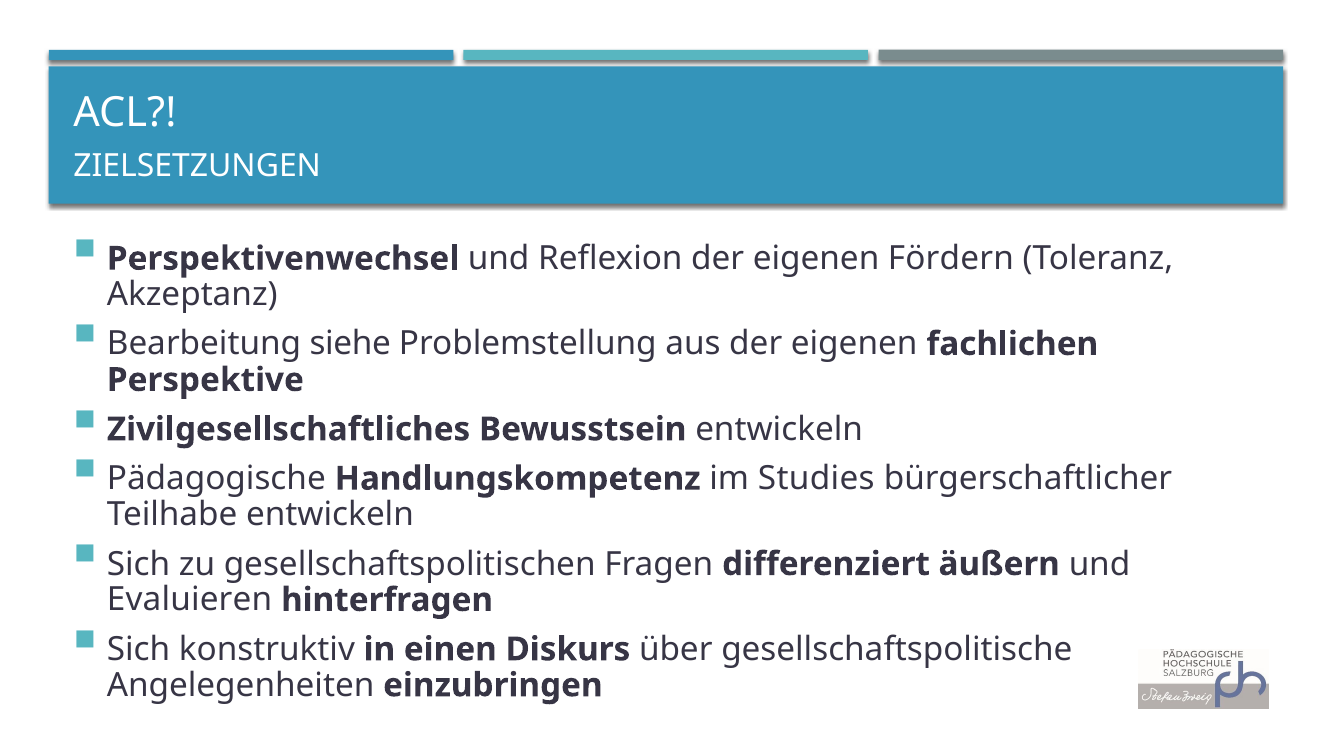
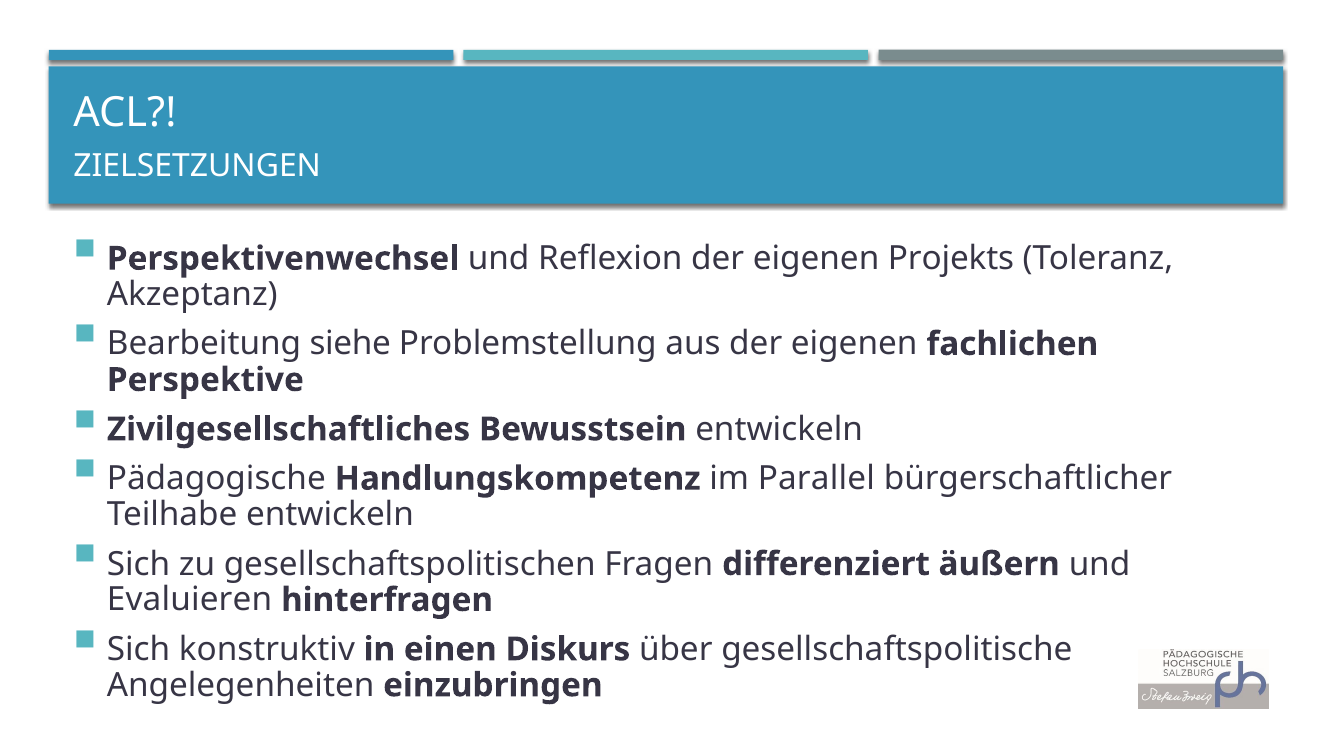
Fördern: Fördern -> Projekts (951, 259)
Studies: Studies -> Parallel (816, 479)
